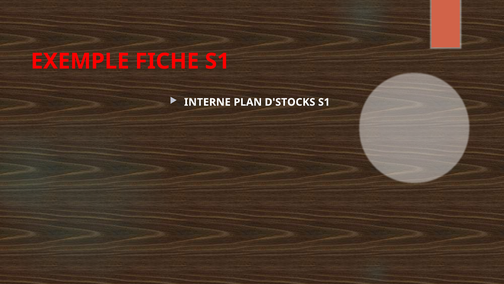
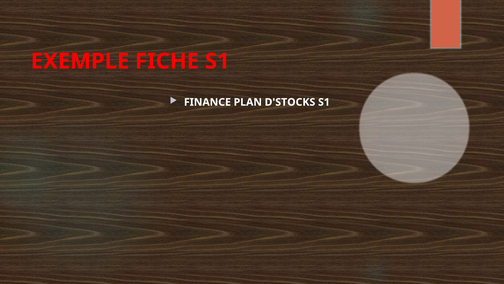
INTERNE: INTERNE -> FINANCE (207, 102)
